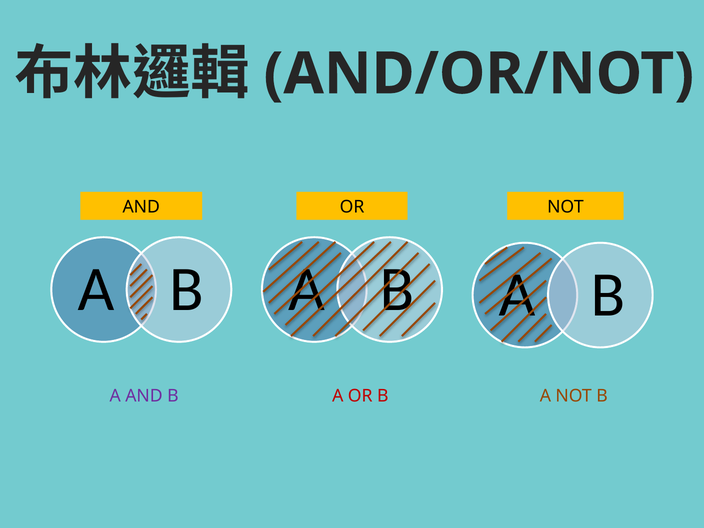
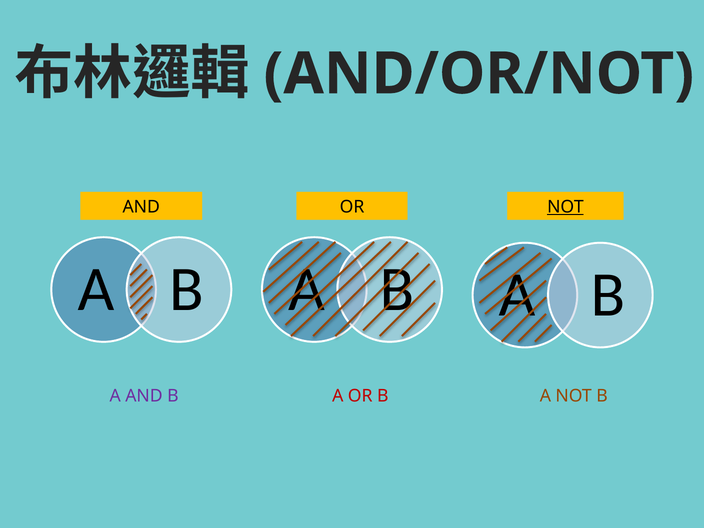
NOT underline: none -> present (565, 207)
